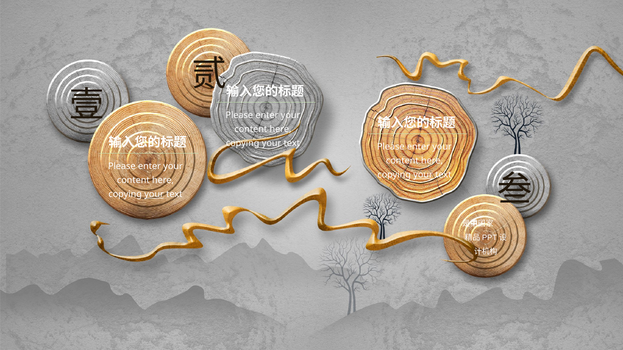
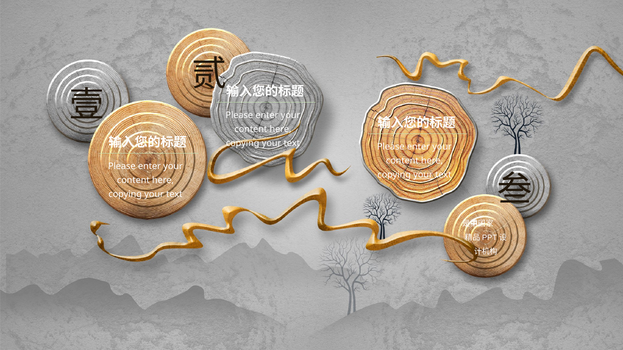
your underline: present -> none (154, 195)
